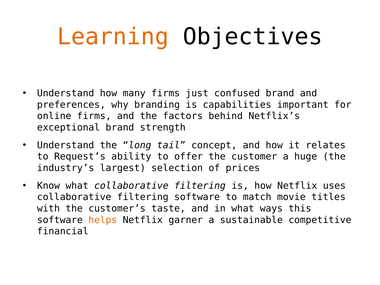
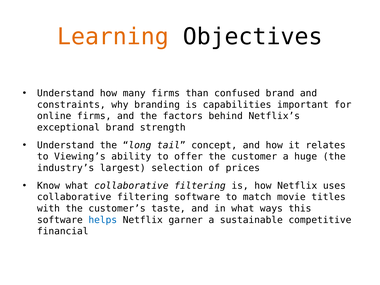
just: just -> than (197, 93)
preferences: preferences -> constraints (71, 105)
Request’s: Request’s -> Viewing’s (80, 157)
helps colour: orange -> blue (103, 220)
